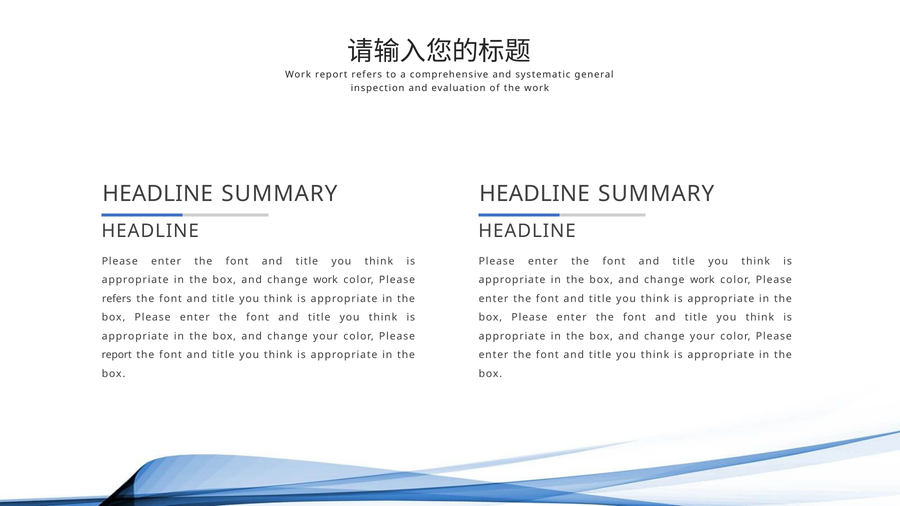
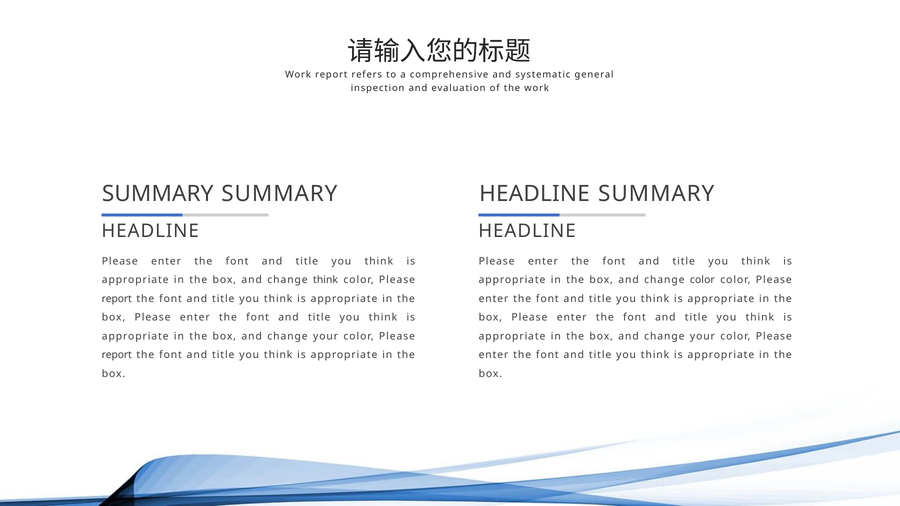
HEADLINE: HEADLINE -> SUMMARY (158, 194)
work: work -> think (326, 280)
work: work -> color (702, 280)
refers: refers -> report (117, 299)
